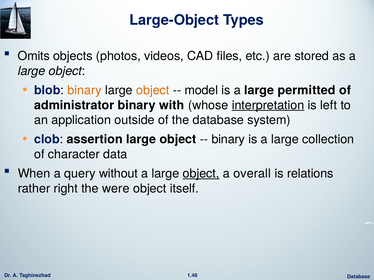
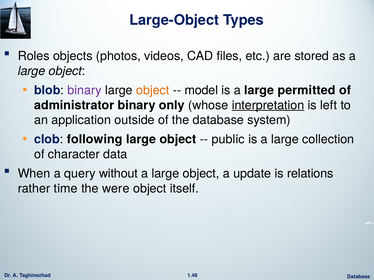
Omits: Omits -> Roles (34, 56)
binary colour: orange -> purple (84, 90)
with: with -> only (172, 105)
assertion: assertion -> following (95, 140)
binary: binary -> public (228, 140)
object underline: present -> none (201, 174)
overall: overall -> update (252, 174)
right: right -> time (66, 189)
